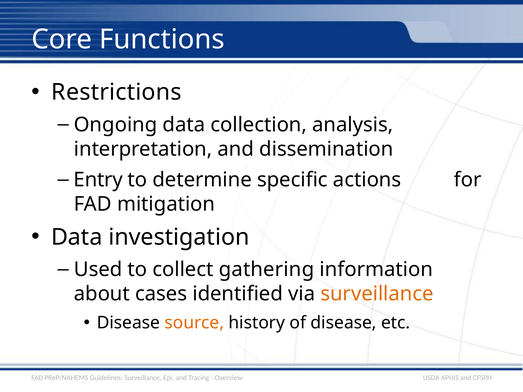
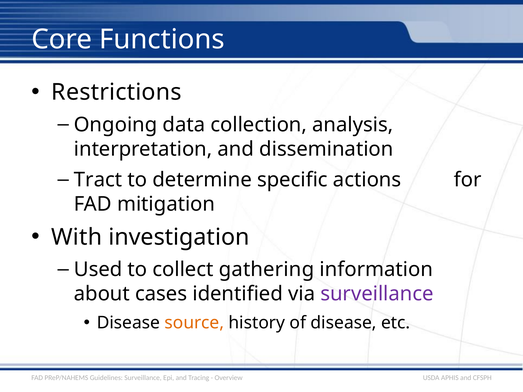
Entry: Entry -> Tract (98, 180)
Data: Data -> With (77, 237)
surveillance colour: orange -> purple (377, 294)
